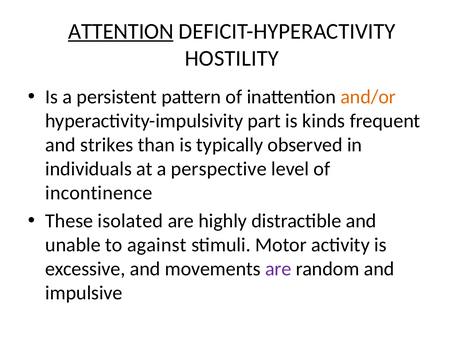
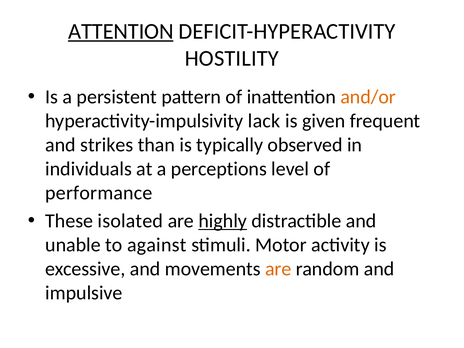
part: part -> lack (264, 121)
kinds: kinds -> given (324, 121)
perspective: perspective -> perceptions (219, 169)
incontinence: incontinence -> performance (99, 193)
highly underline: none -> present (223, 221)
are colour: purple -> orange (278, 269)
